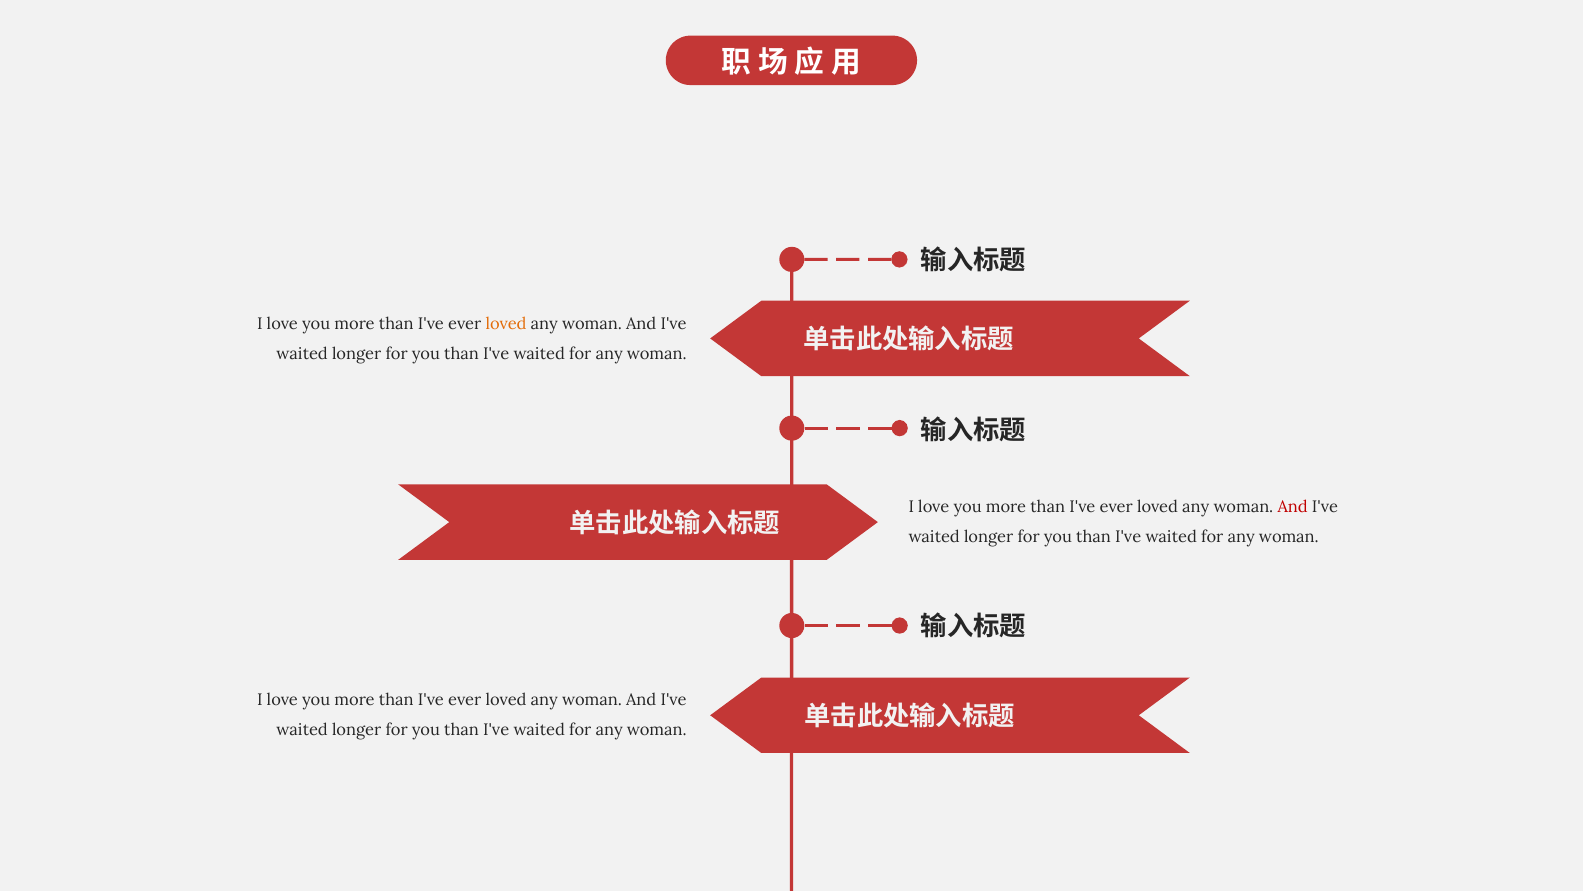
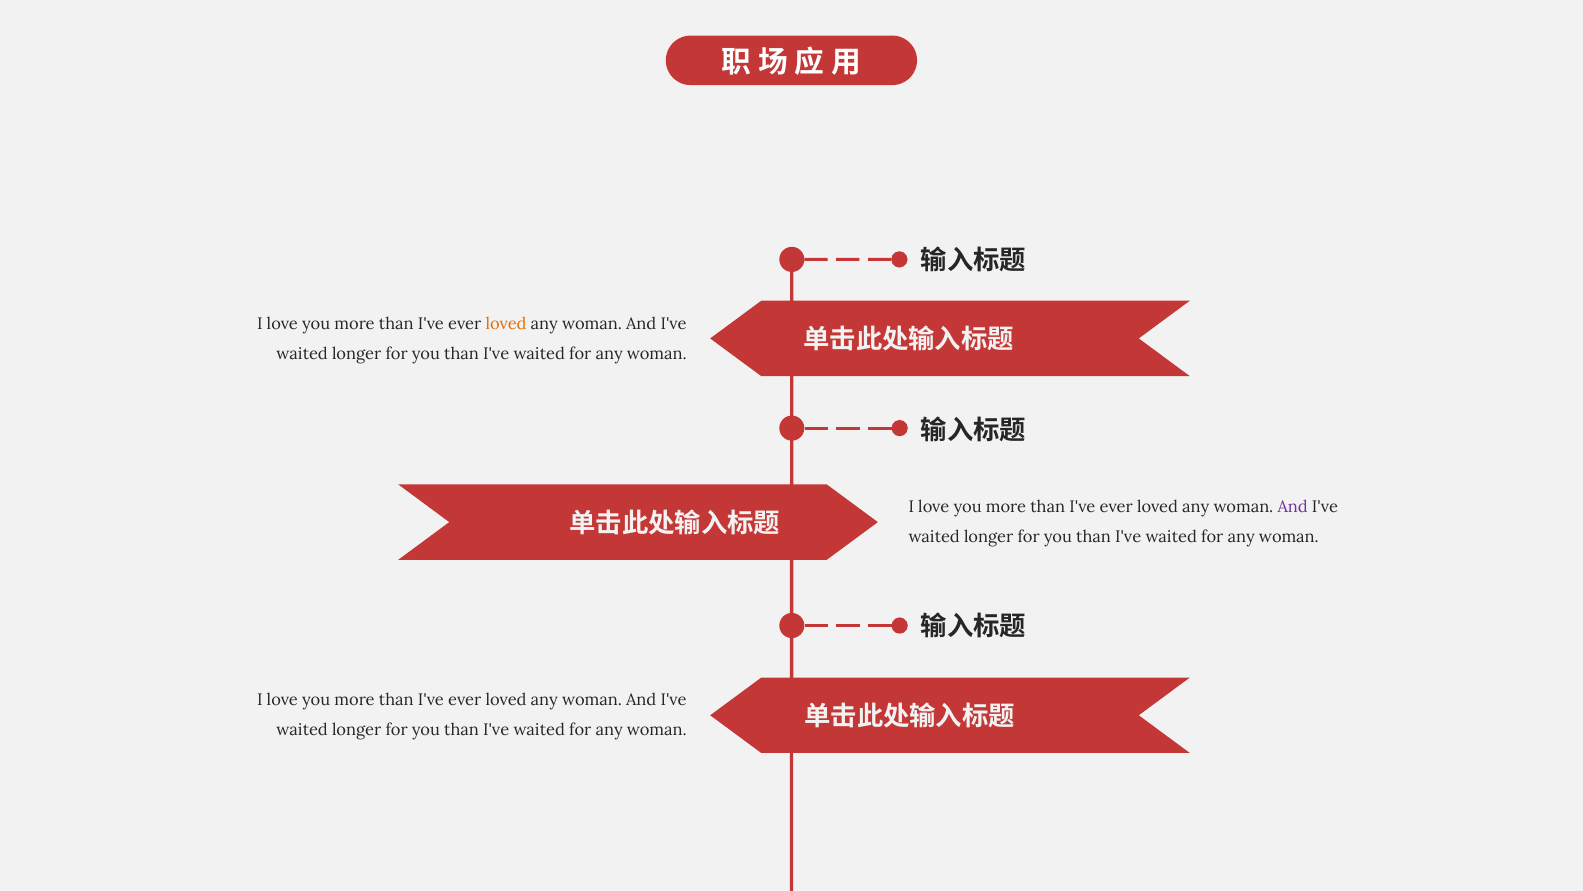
And colour: red -> purple (1293, 507)
